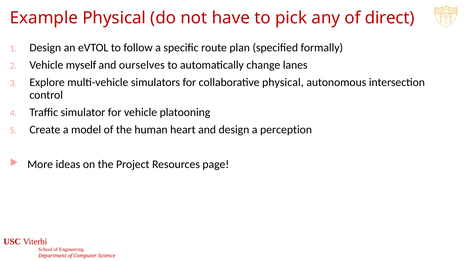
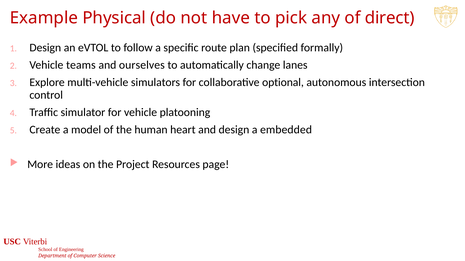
myself: myself -> teams (81, 65)
collaborative physical: physical -> optional (283, 83)
perception: perception -> embedded (286, 130)
